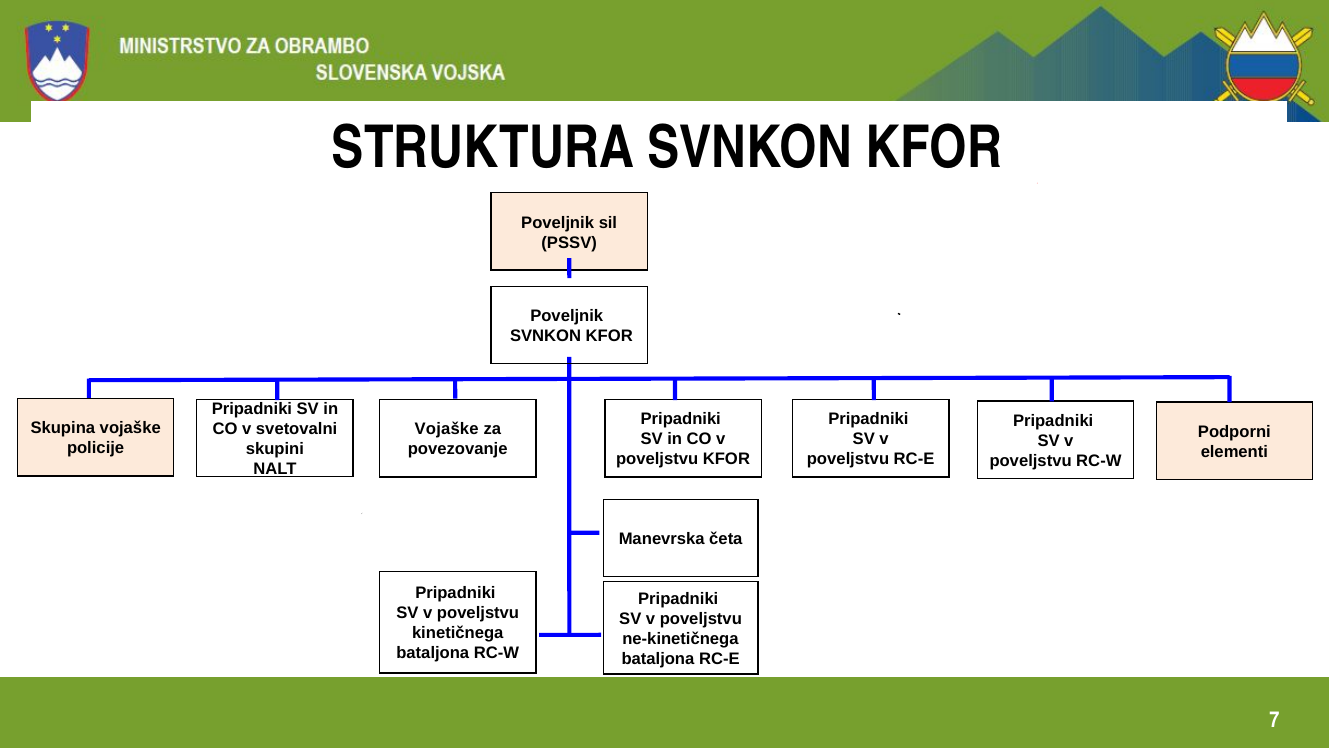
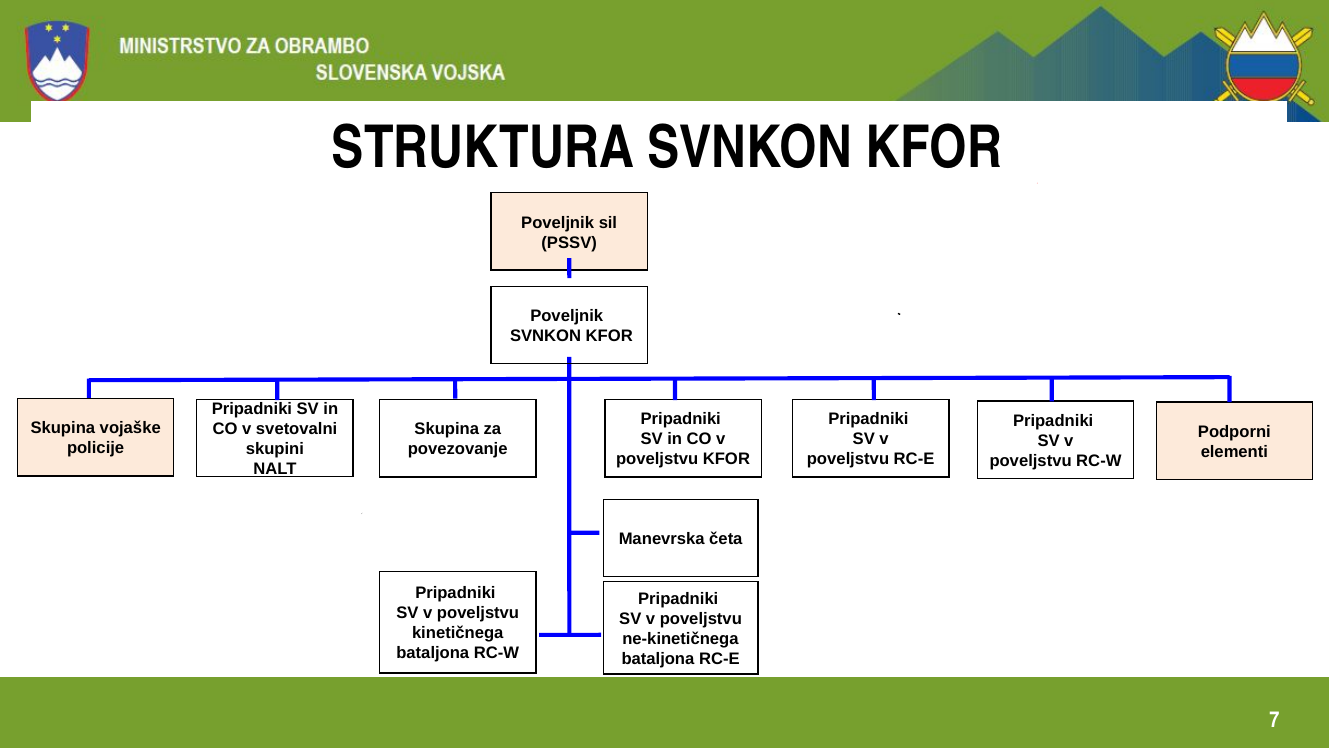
Vojaške: Vojaške -> Skupina (447, 429)
